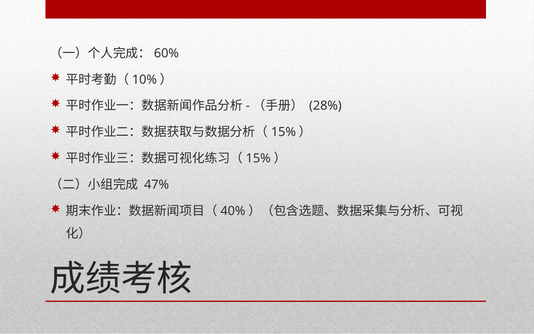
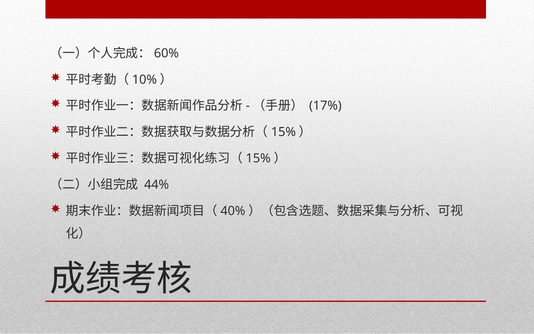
28%: 28% -> 17% (325, 106)
47%: 47% -> 44% (157, 185)
